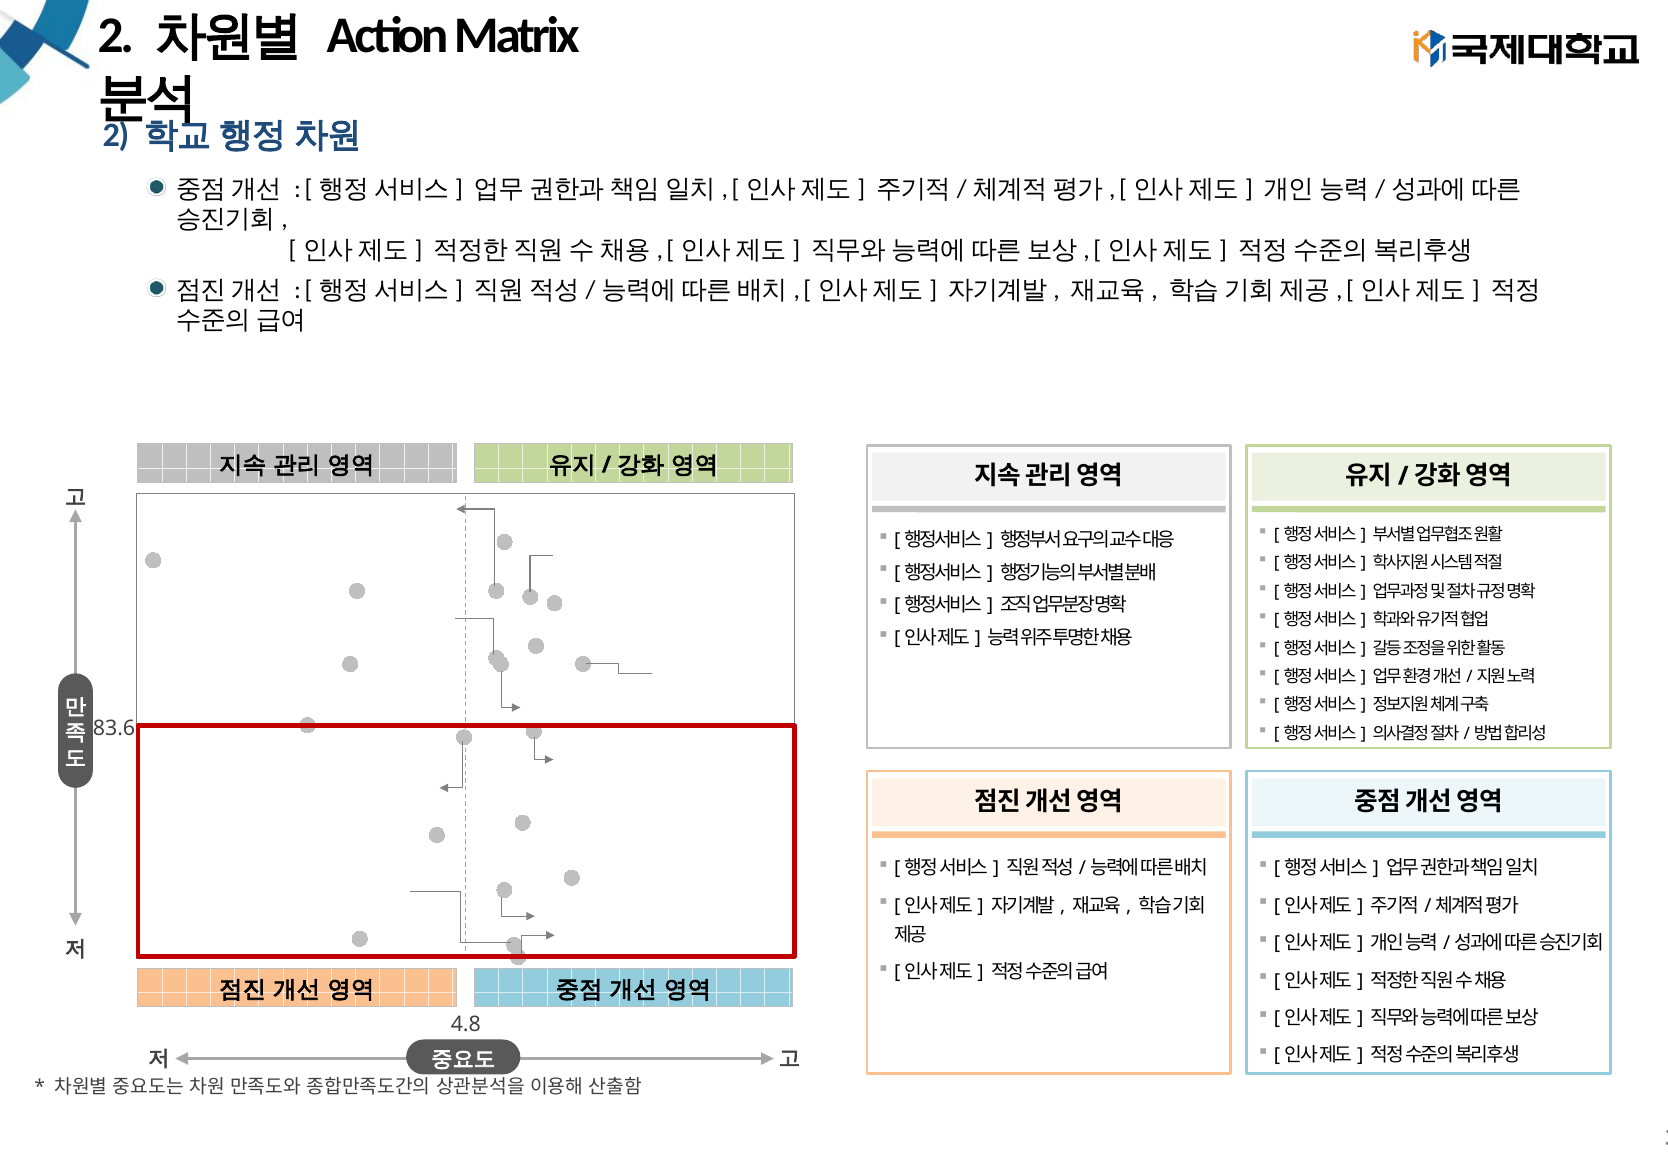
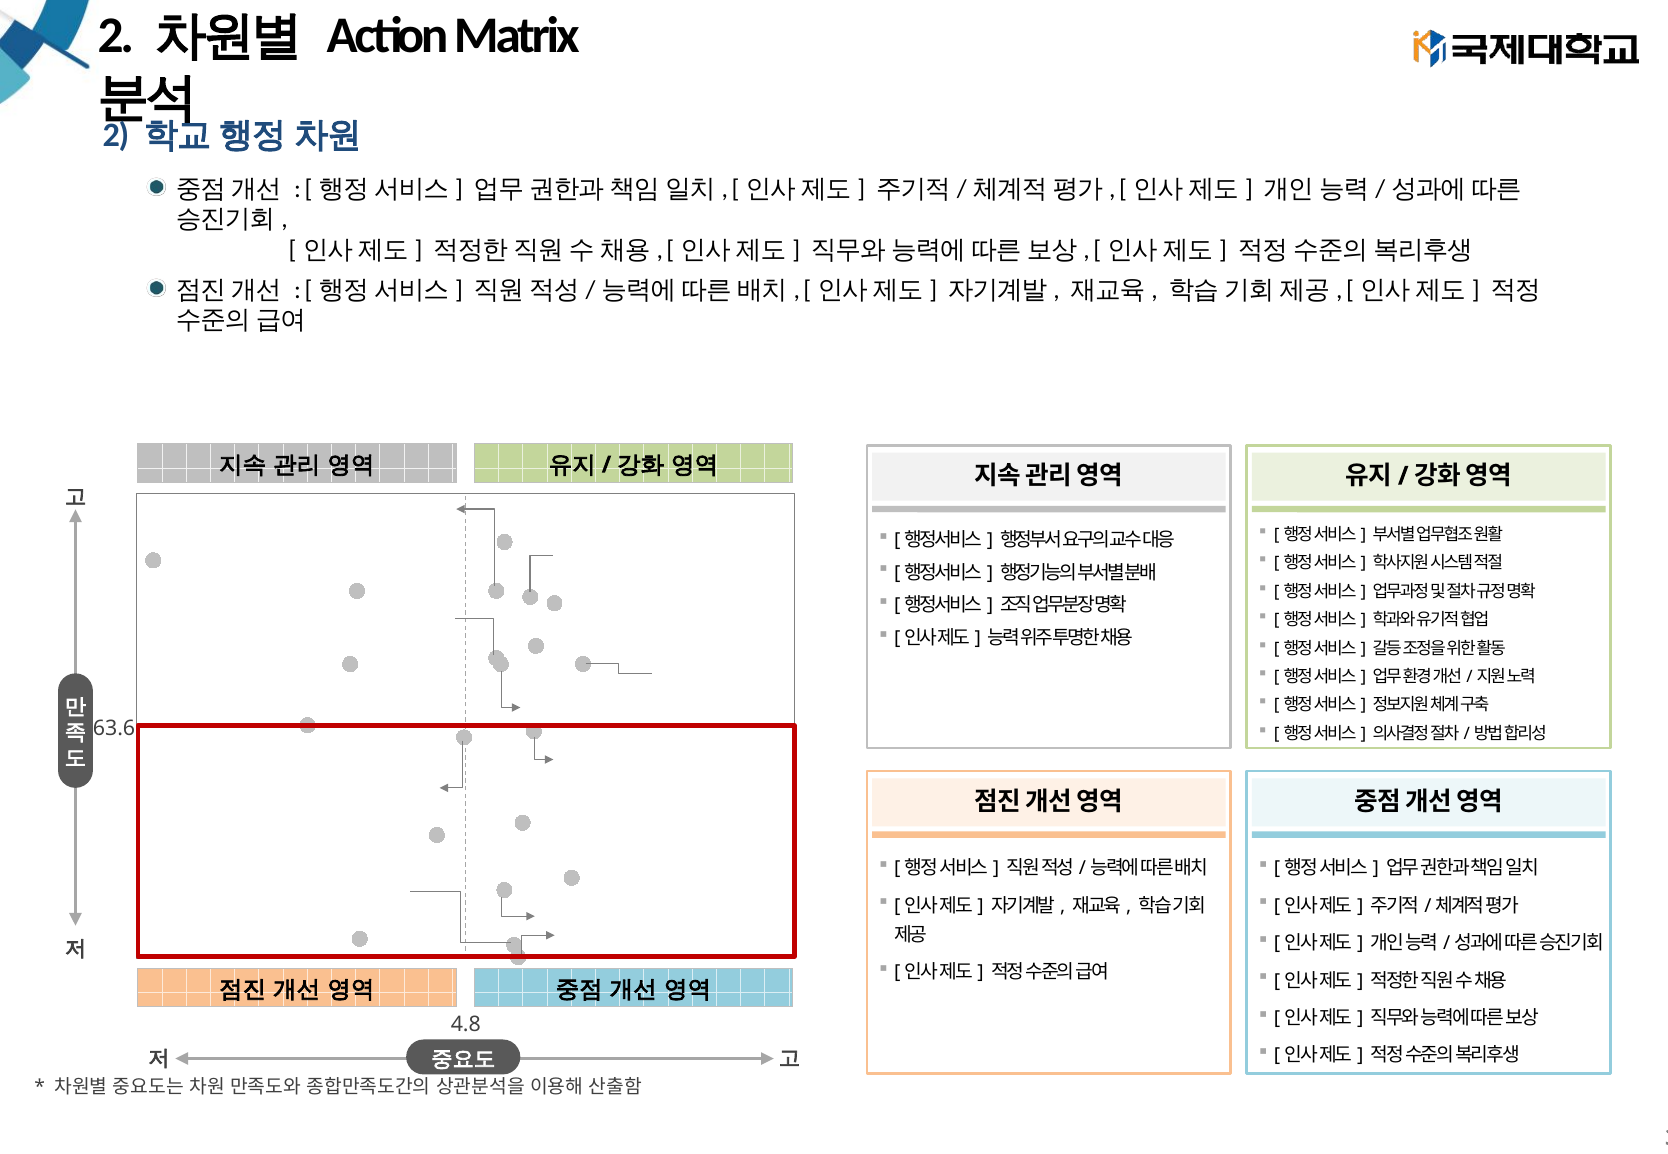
83.6: 83.6 -> 63.6 (114, 729)
